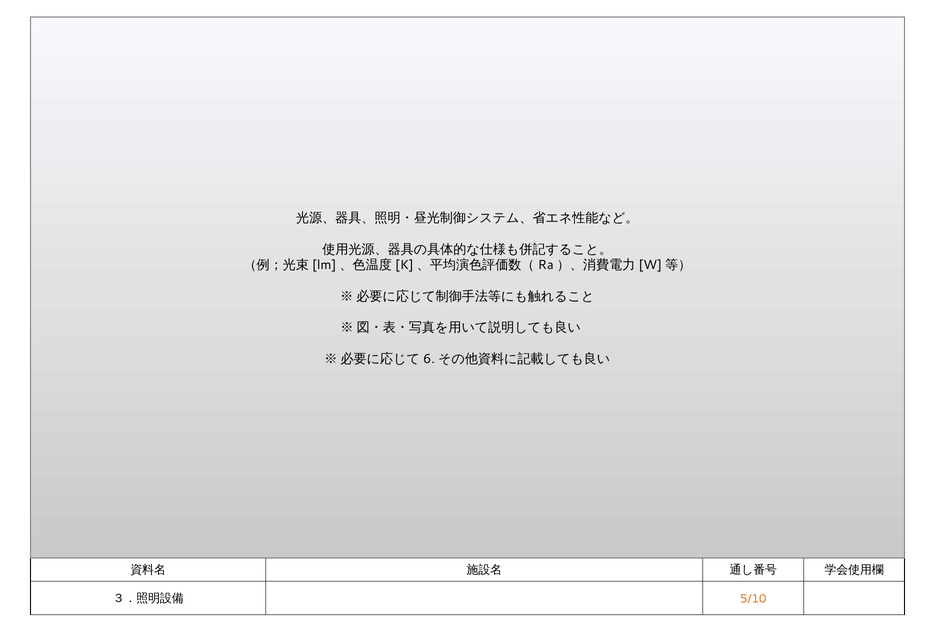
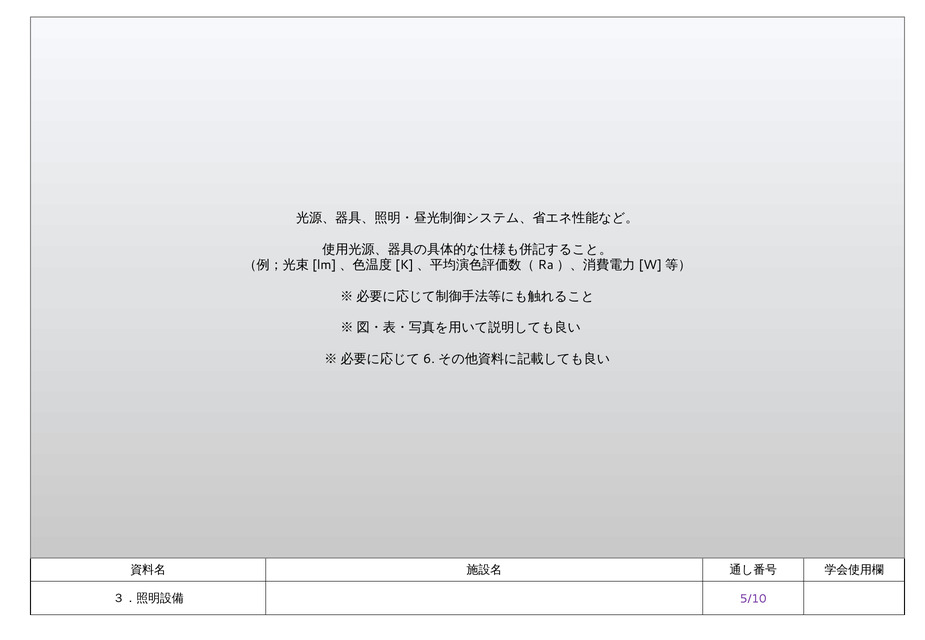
5/10 colour: orange -> purple (753, 599)
